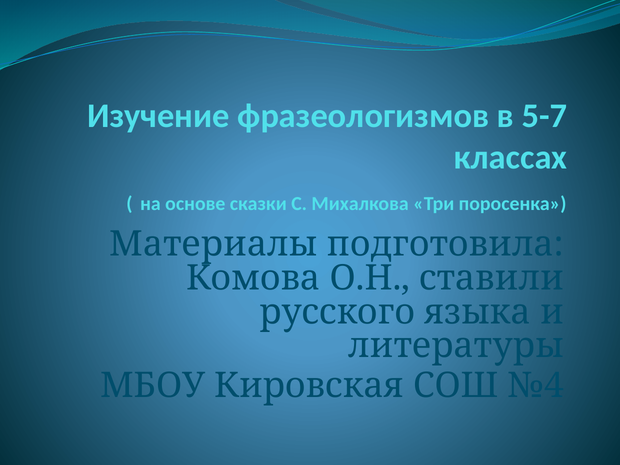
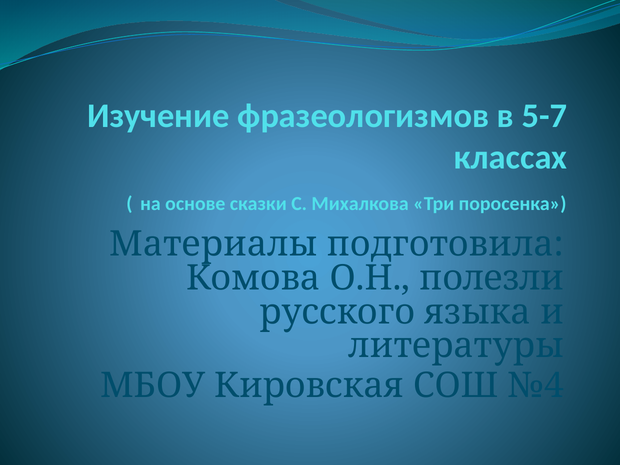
ставили: ставили -> полезли (492, 278)
